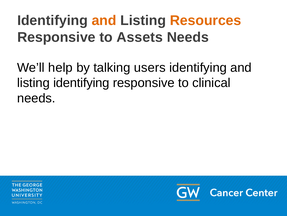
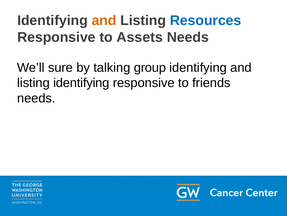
Resources colour: orange -> blue (206, 20)
help: help -> sure (60, 67)
users: users -> group (150, 67)
clinical: clinical -> friends (211, 83)
